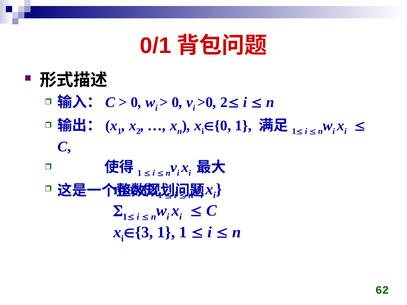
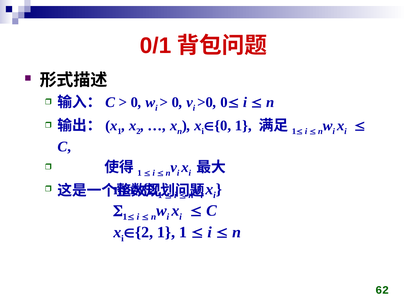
>0 2: 2 -> 0 (224, 103)
3: 3 -> 2 (144, 233)
